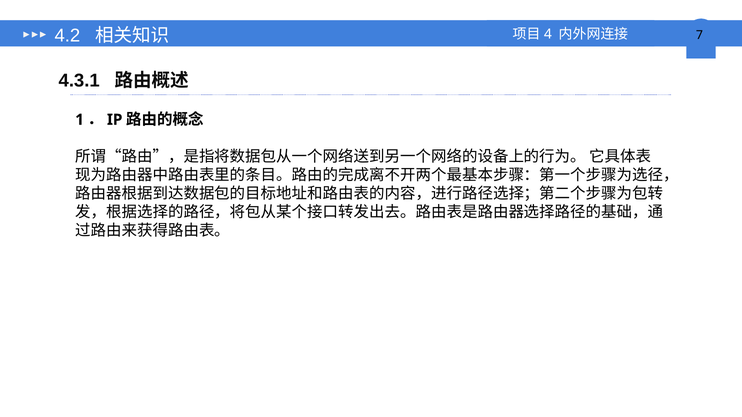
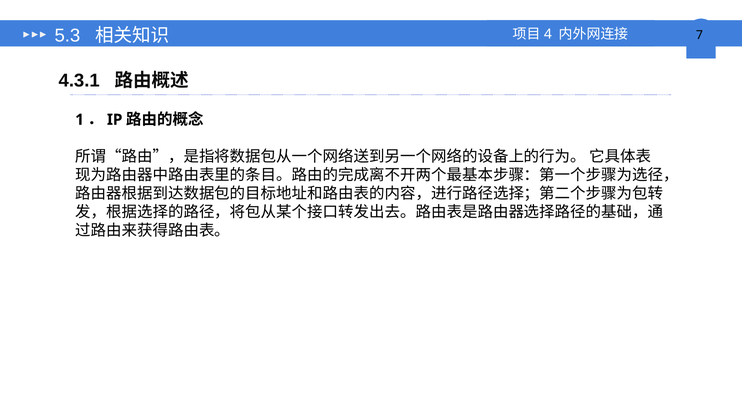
4.2: 4.2 -> 5.3 (67, 36)
